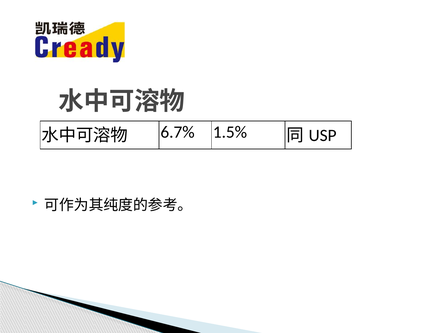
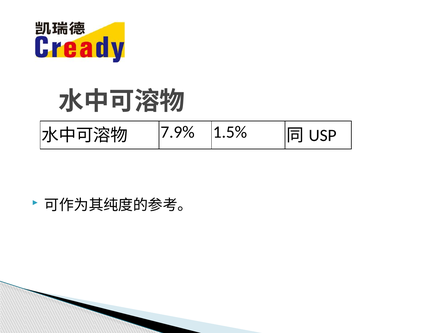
6.7%: 6.7% -> 7.9% (178, 132)
